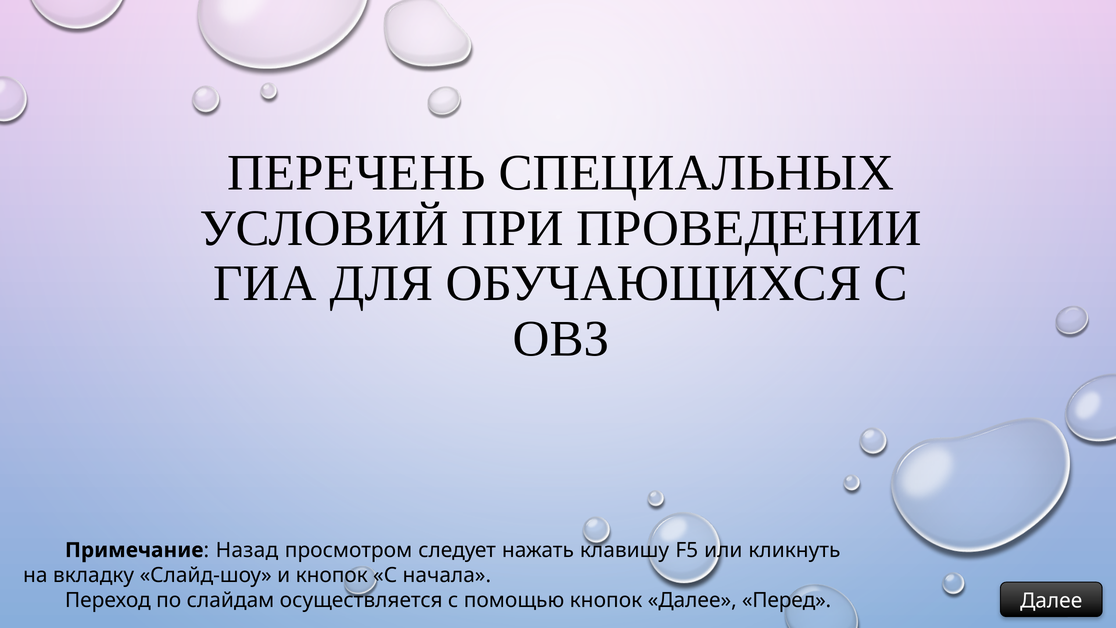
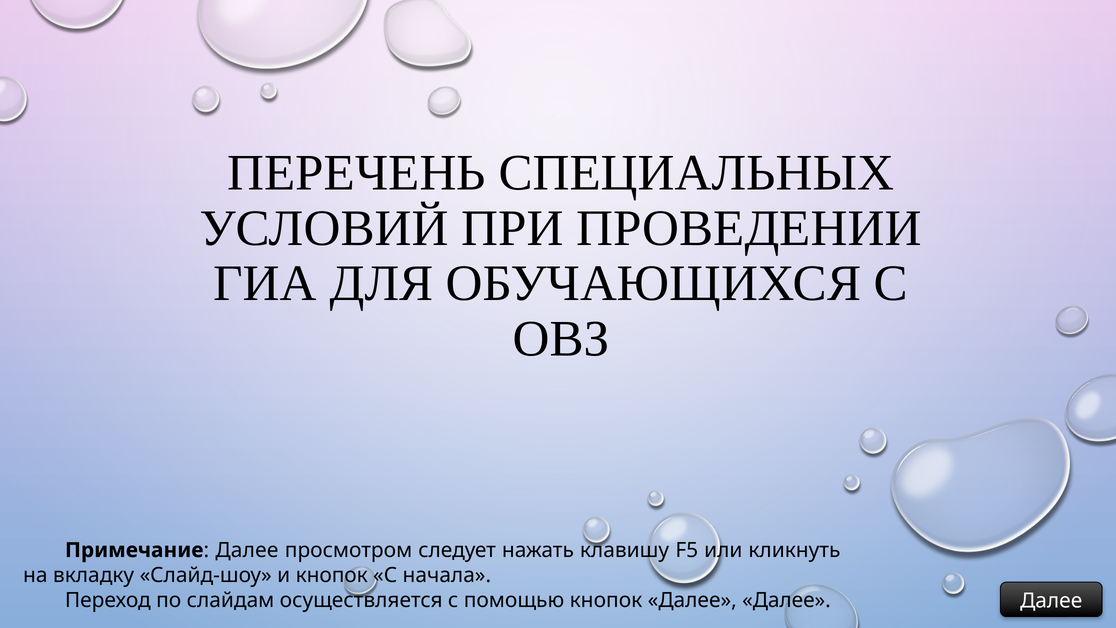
Назад: Назад -> Далее (247, 550)
Далее Перед: Перед -> Далее (786, 600)
